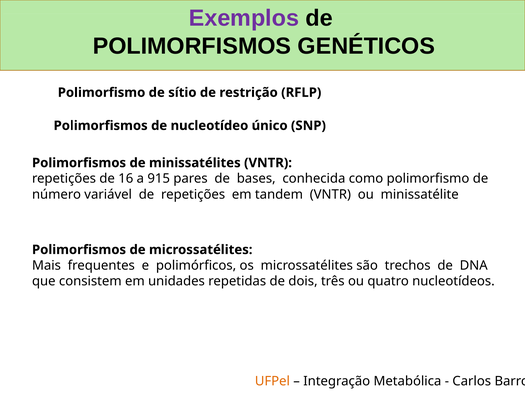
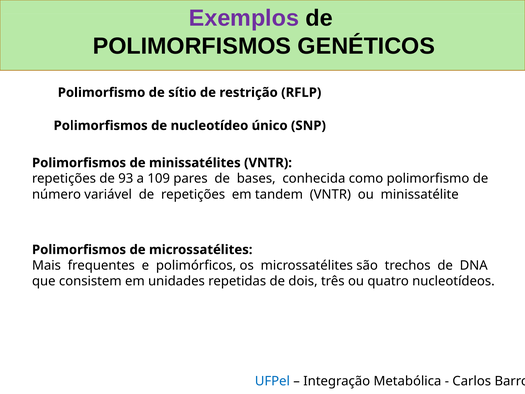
16: 16 -> 93 (126, 179)
915: 915 -> 109 (159, 179)
UFPel colour: orange -> blue (272, 381)
